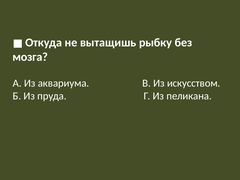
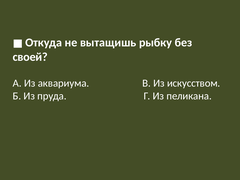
мозга: мозга -> своей (30, 57)
